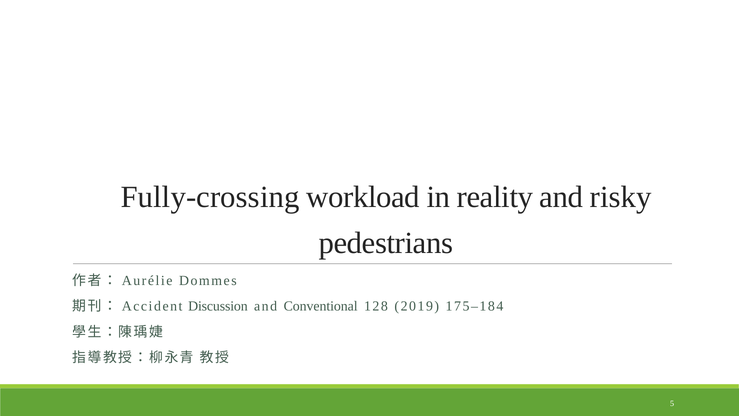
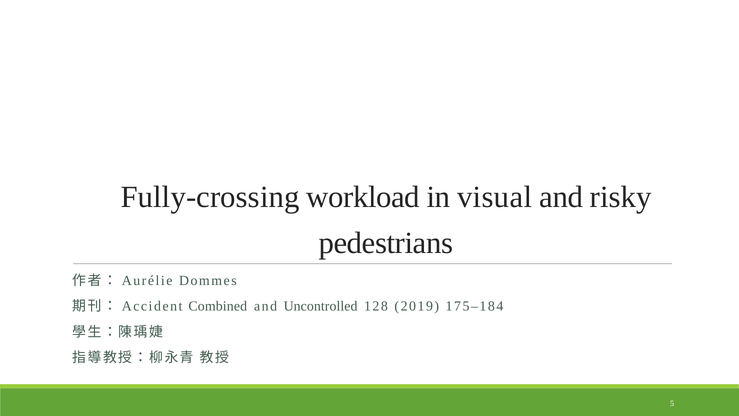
reality: reality -> visual (495, 197)
Discussion: Discussion -> Combined (218, 306)
Conventional: Conventional -> Uncontrolled (321, 306)
